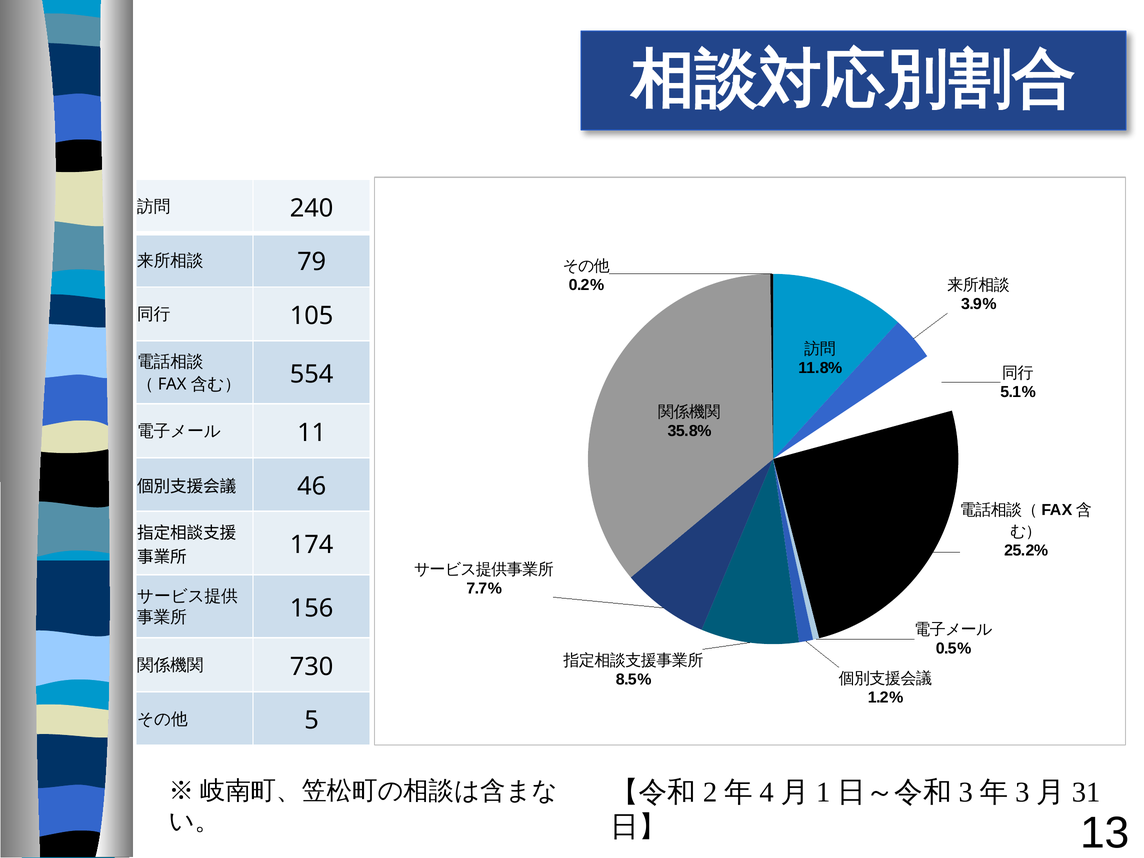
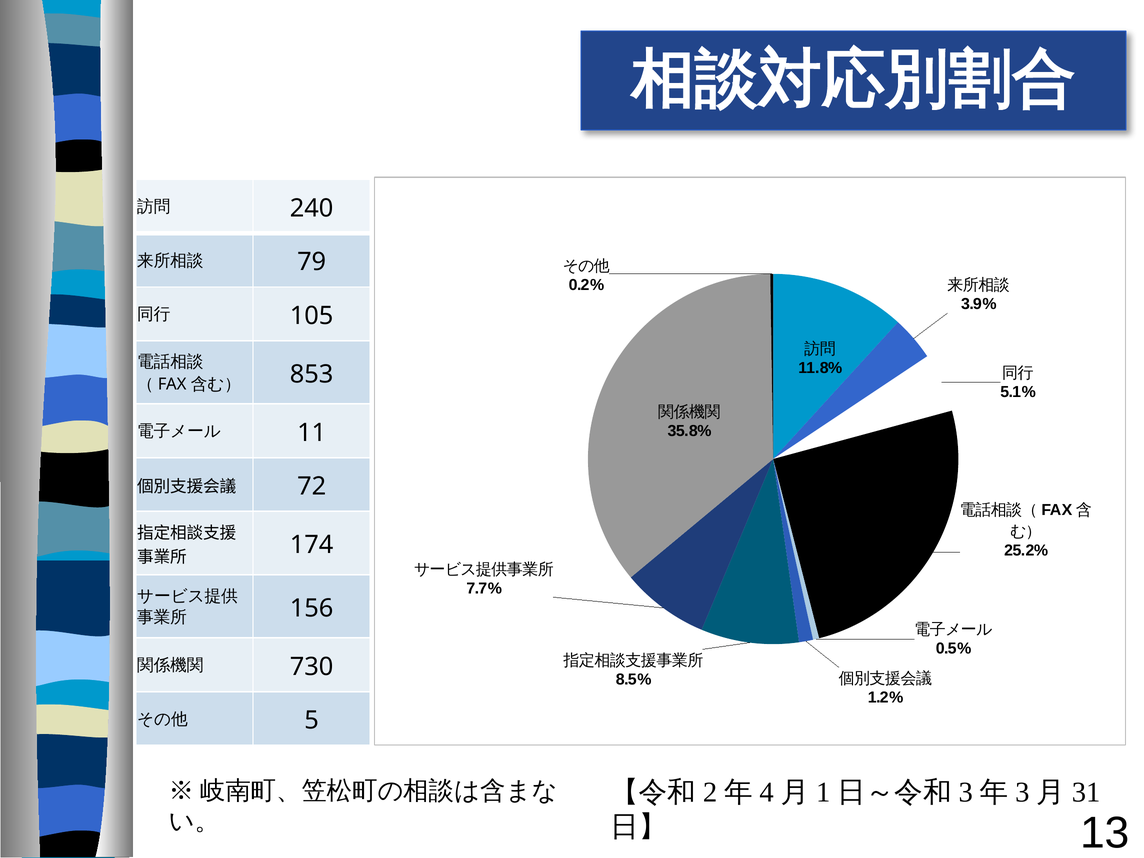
554: 554 -> 853 (312, 374)
46: 46 -> 72 (312, 487)
